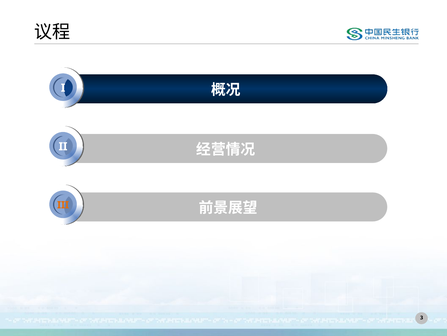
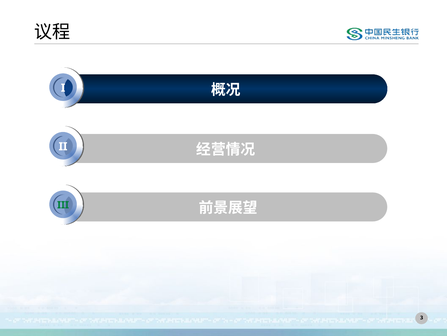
III colour: orange -> green (63, 205)
